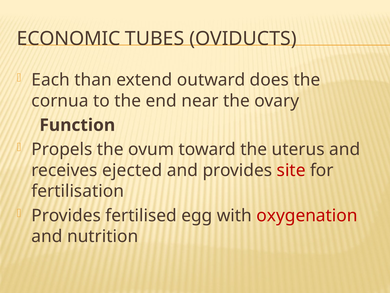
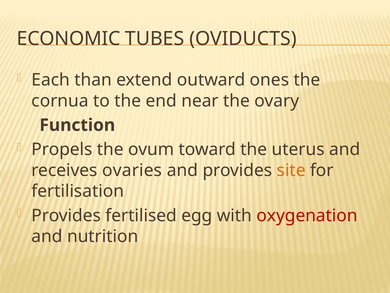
does: does -> ones (269, 80)
ejected: ejected -> ovaries (132, 170)
site colour: red -> orange (291, 170)
